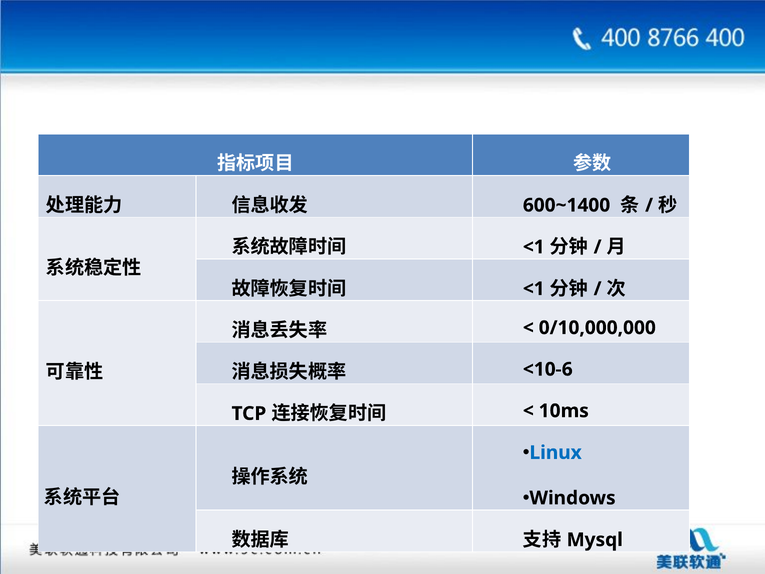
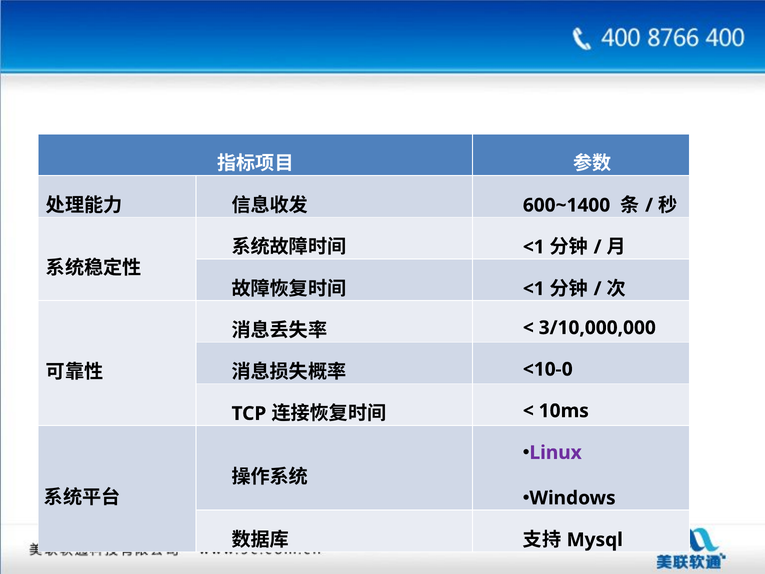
0/10,000,000: 0/10,000,000 -> 3/10,000,000 (597, 328)
<10-6: <10-6 -> <10-0 (548, 369)
Linux colour: blue -> purple (556, 452)
